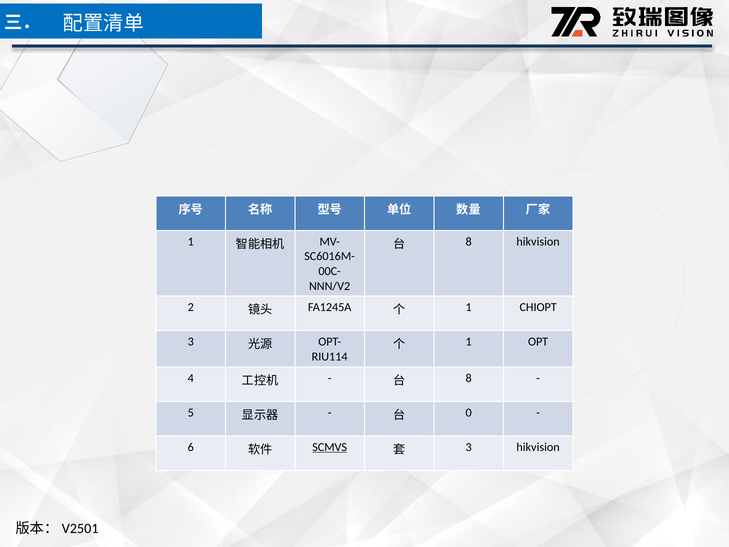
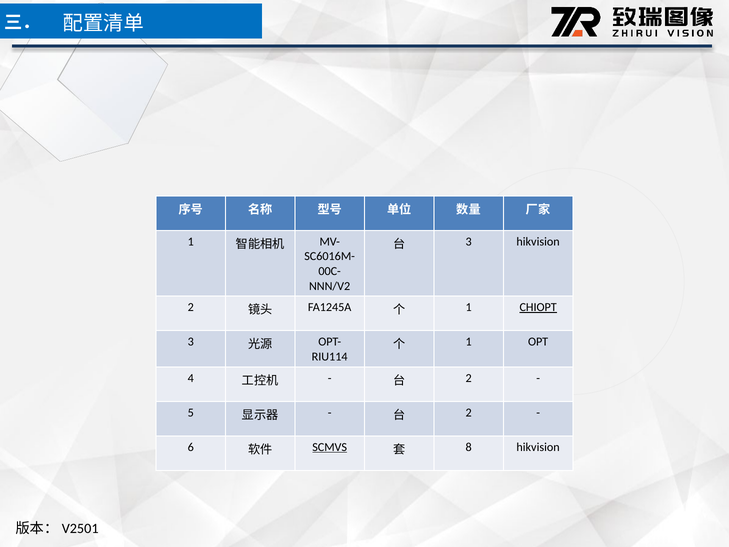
8: 8 -> 3 (469, 242)
CHIOPT underline: none -> present (538, 307)
8: 8 -> 2 (469, 378)
0: 0 -> 2 (469, 412)
3: 3 -> 8 (469, 447)
